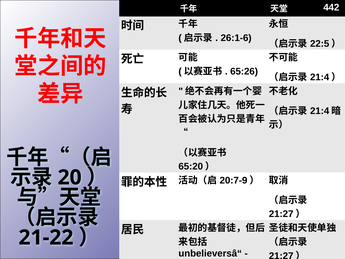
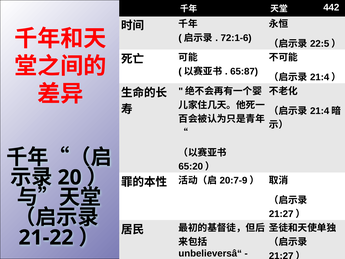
26:1-6: 26:1-6 -> 72:1-6 (236, 38)
65:26: 65:26 -> 65:87 (244, 71)
